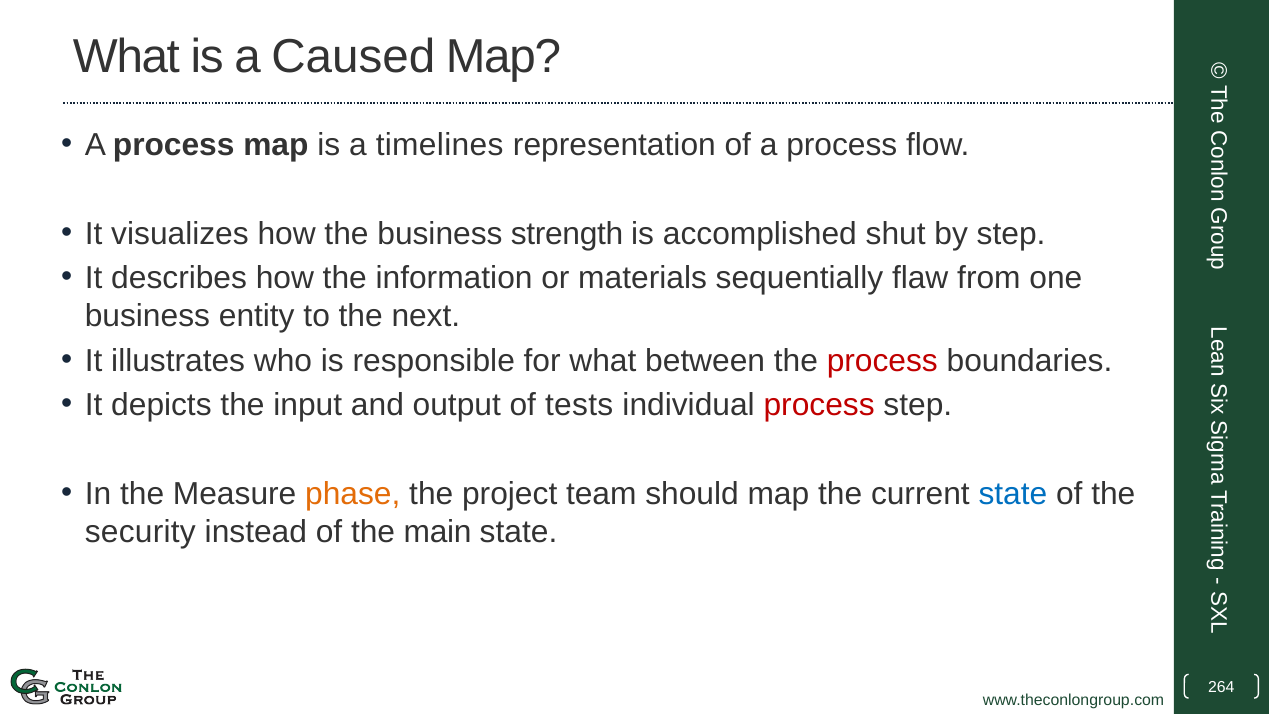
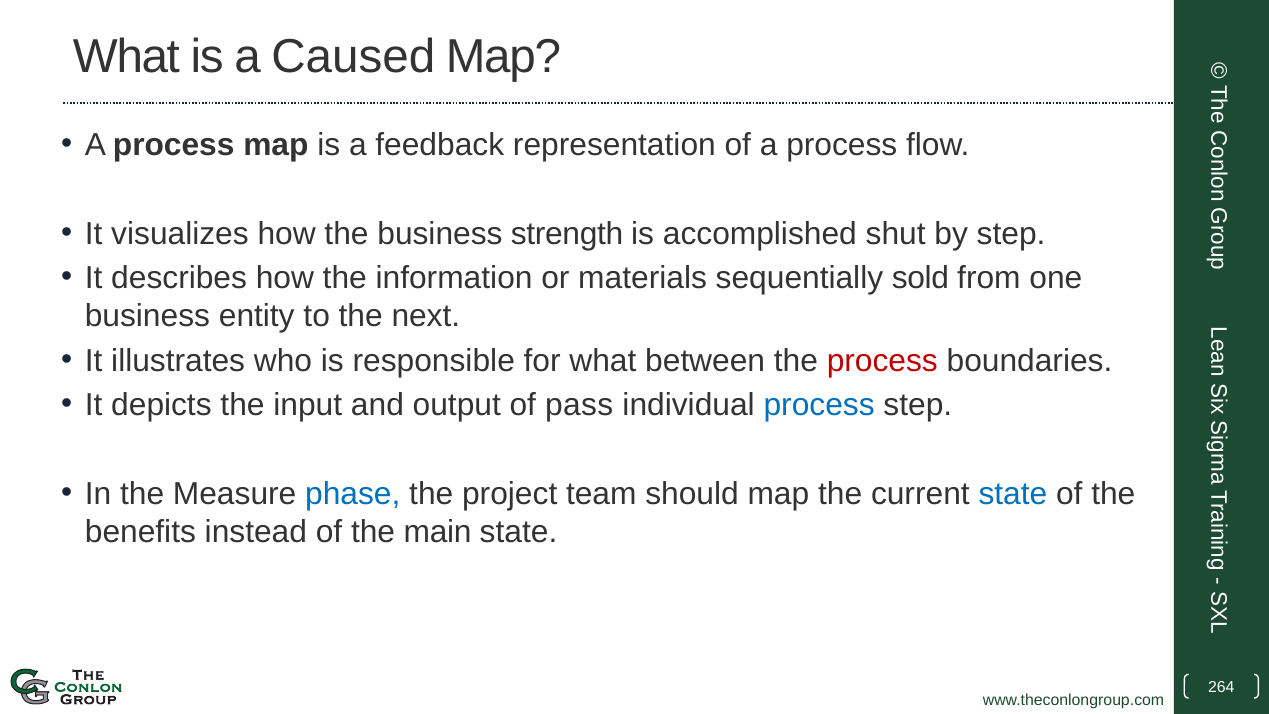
timelines: timelines -> feedback (440, 145)
flaw: flaw -> sold (920, 278)
tests: tests -> pass (579, 405)
process colour: red -> blue (819, 405)
phase colour: orange -> blue (353, 494)
security: security -> benefits (140, 532)
